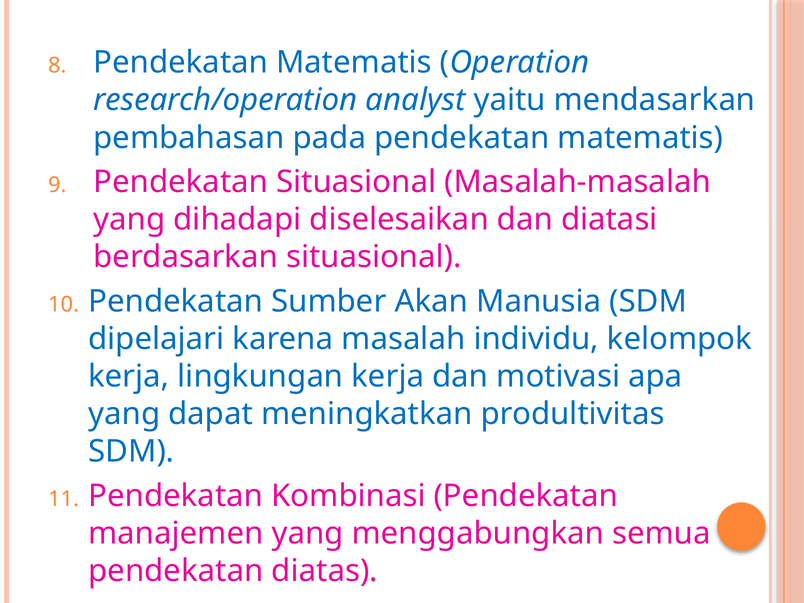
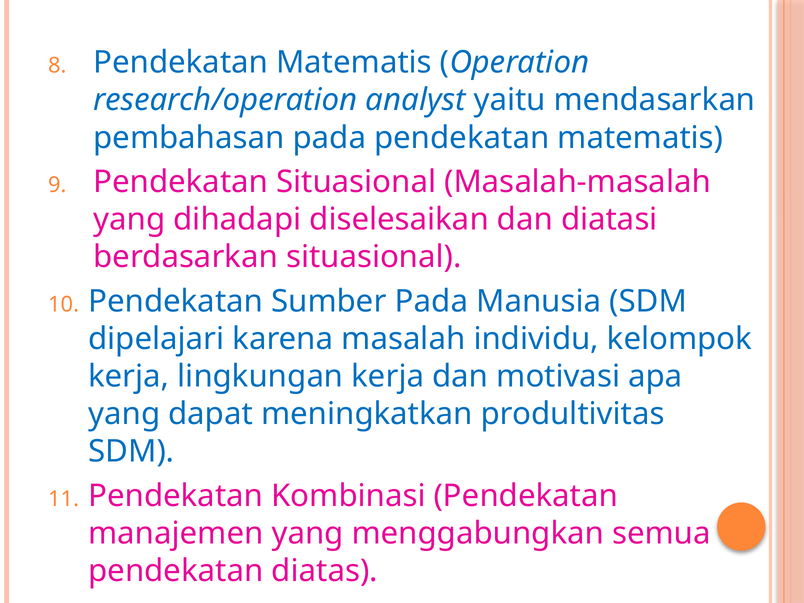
Sumber Akan: Akan -> Pada (431, 301)
